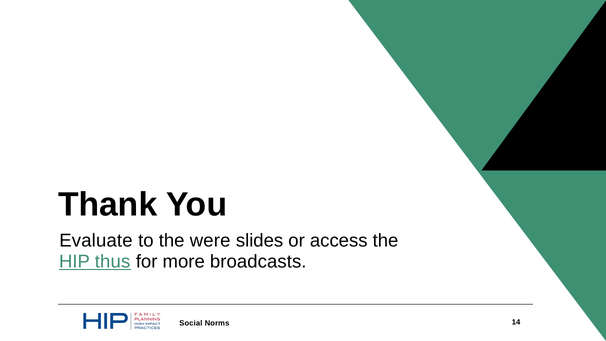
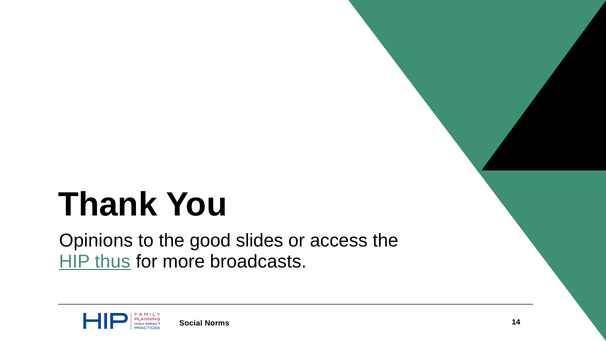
Evaluate: Evaluate -> Opinions (96, 240)
were: were -> good (210, 240)
